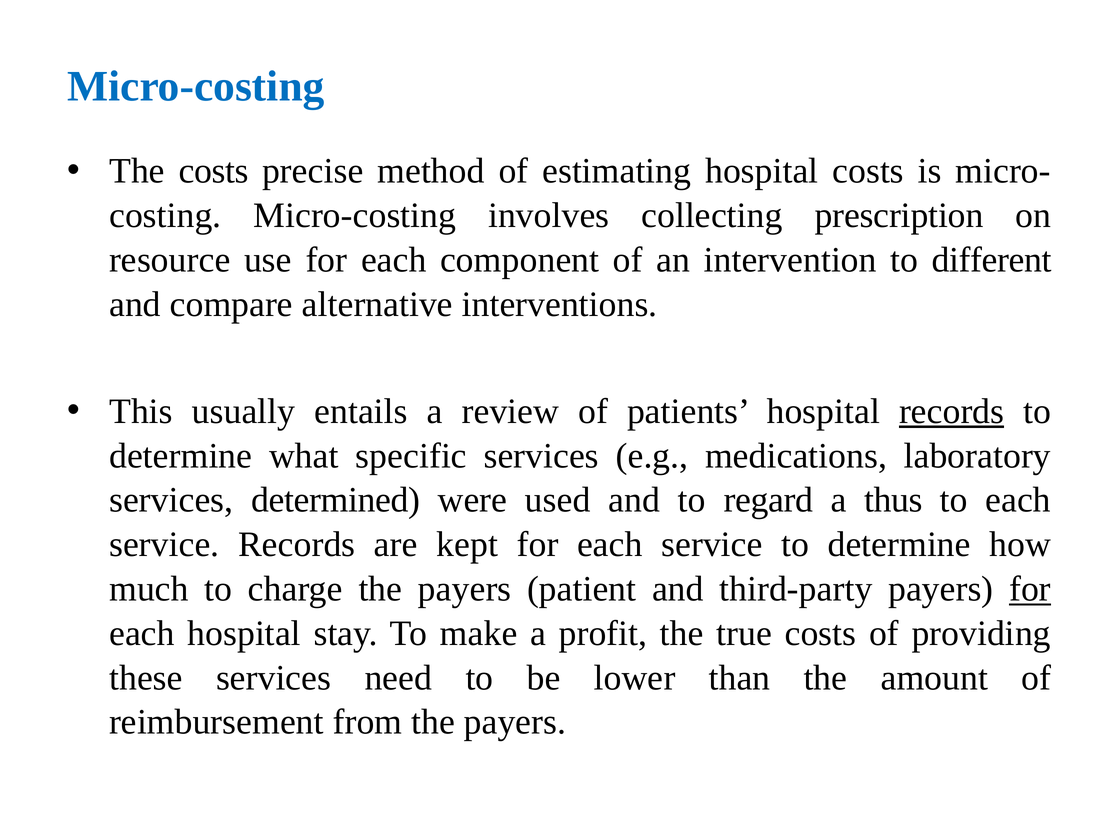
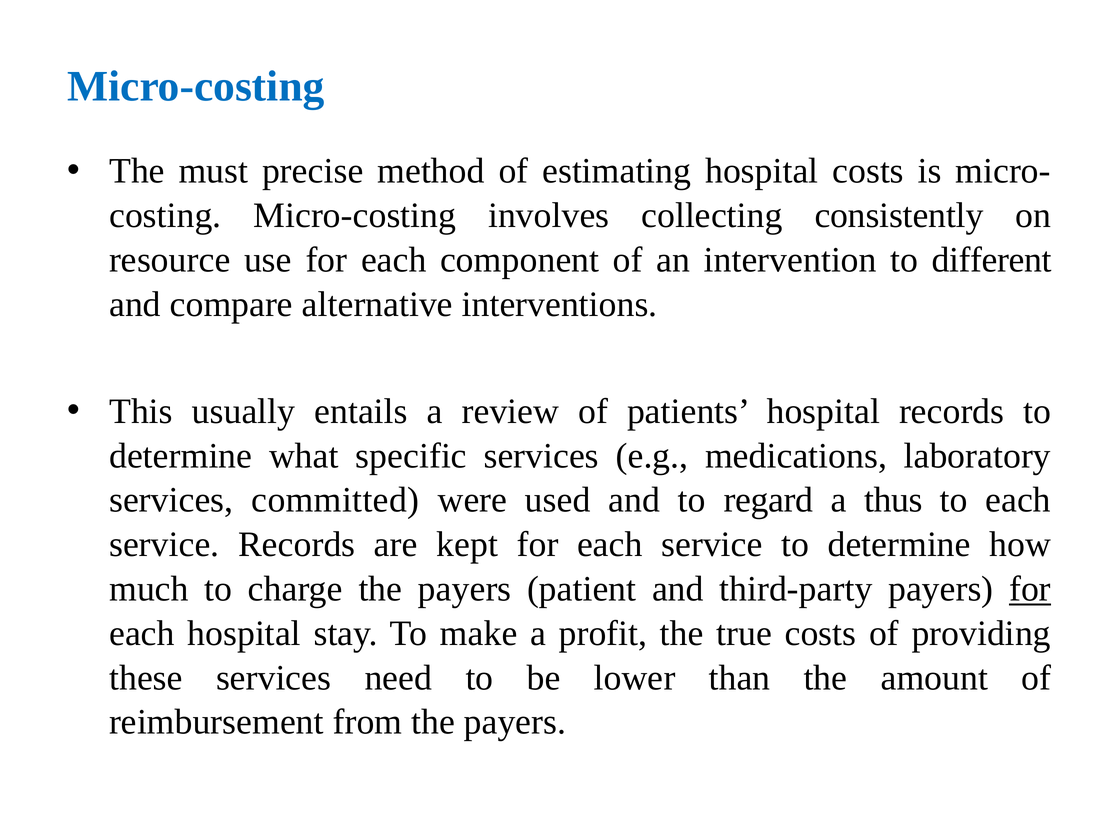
The costs: costs -> must (213, 171)
prescription: prescription -> consistently (899, 215)
records underline: present -> none (952, 411)
determined: determined -> committed (335, 500)
